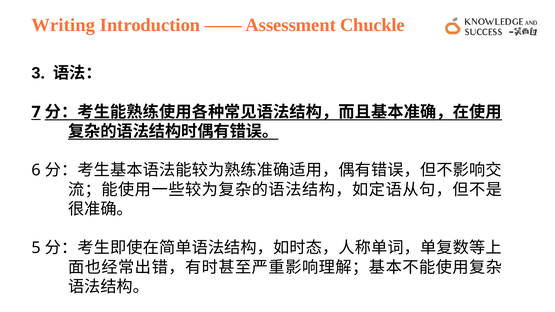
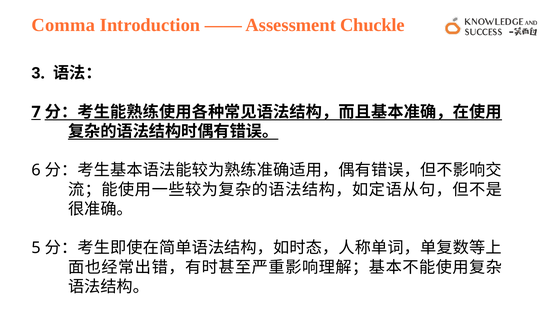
Writing: Writing -> Comma (63, 25)
